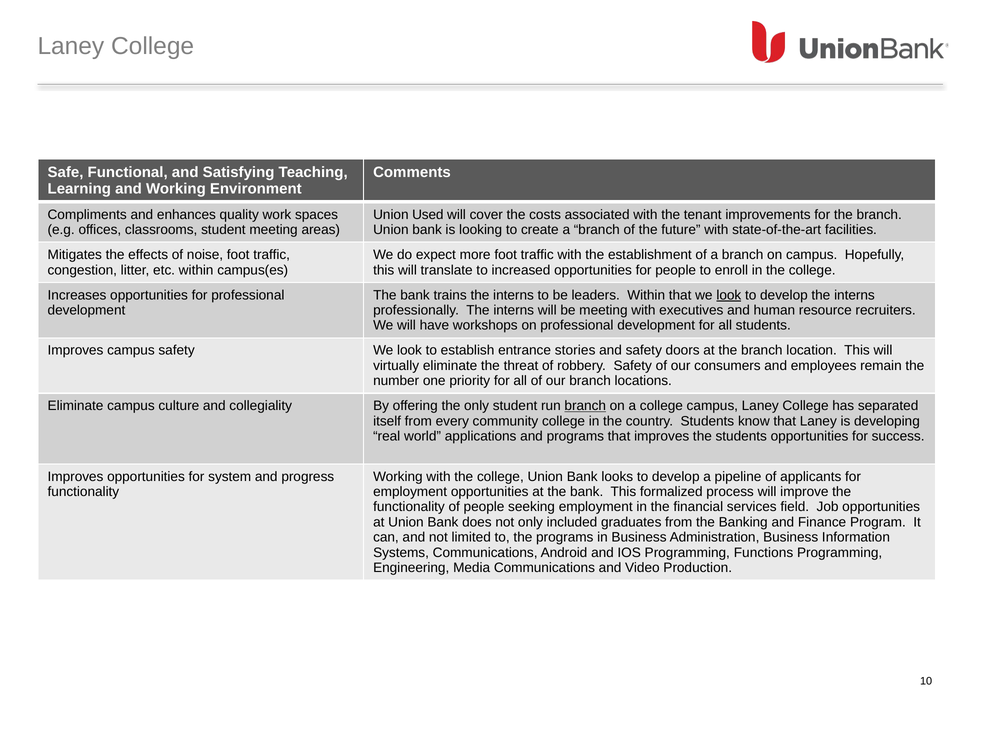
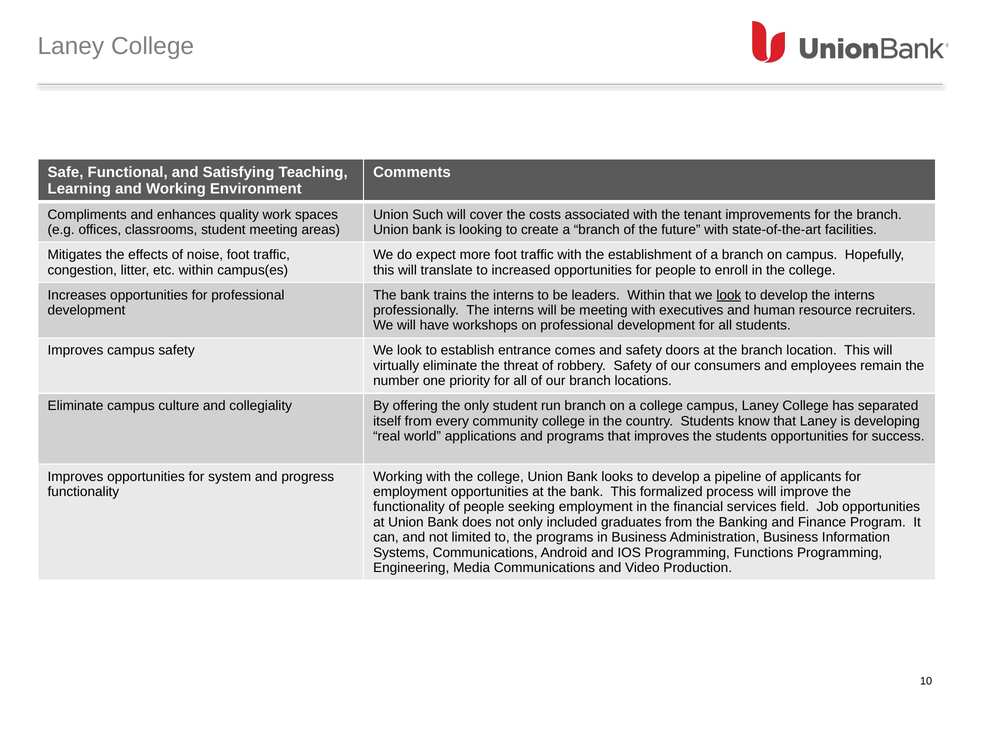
Used: Used -> Such (428, 215)
stories: stories -> comes (575, 351)
branch underline: present -> none (585, 406)
